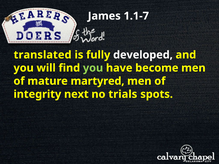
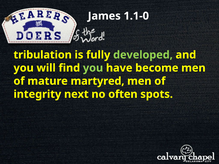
1.1-7: 1.1-7 -> 1.1-0 (136, 16)
translated: translated -> tribulation (43, 55)
developed colour: white -> light green (143, 55)
trials: trials -> often (123, 94)
